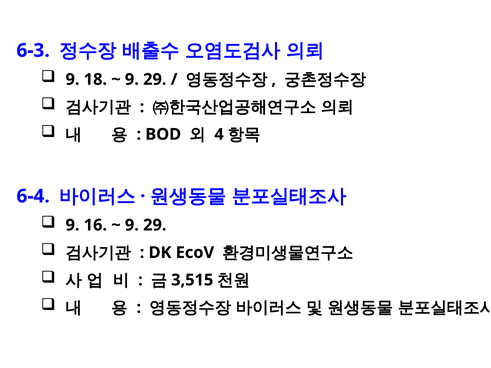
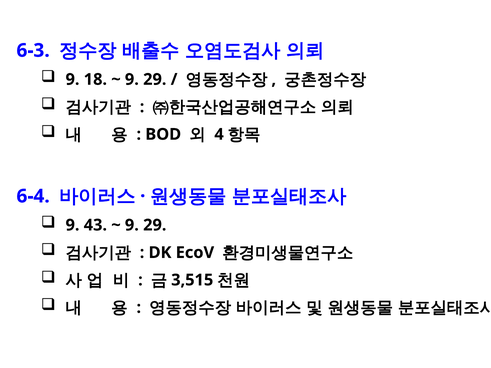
16: 16 -> 43 (95, 225)
